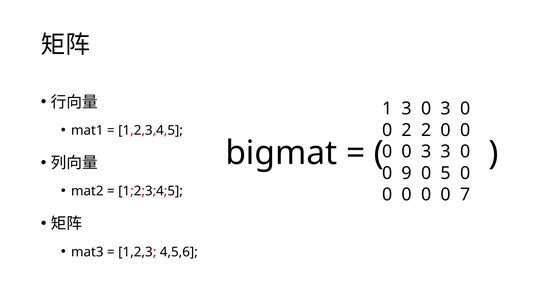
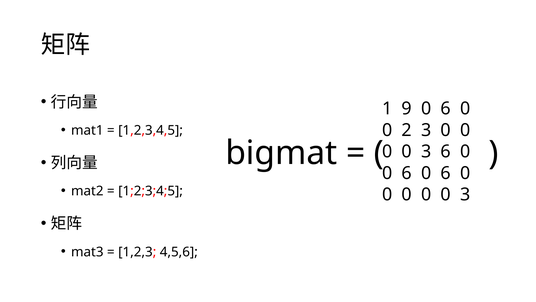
1 3: 3 -> 9 (407, 109)
3: 3 -> 6 (446, 109)
2 2: 2 -> 3 (426, 130)
3 3: 3 -> 6 (446, 151)
9: 9 -> 6 (407, 173)
5: 5 -> 6 (446, 173)
7: 7 -> 3 (465, 194)
